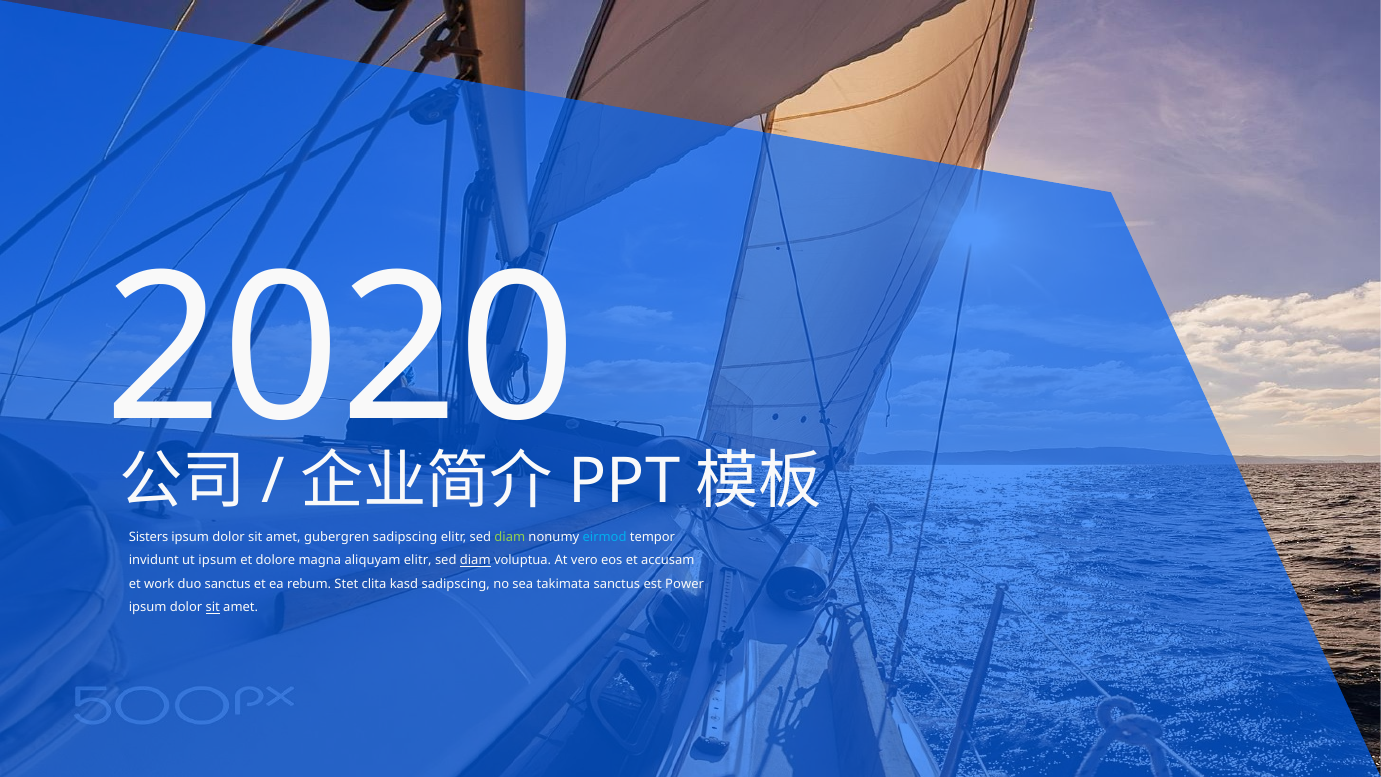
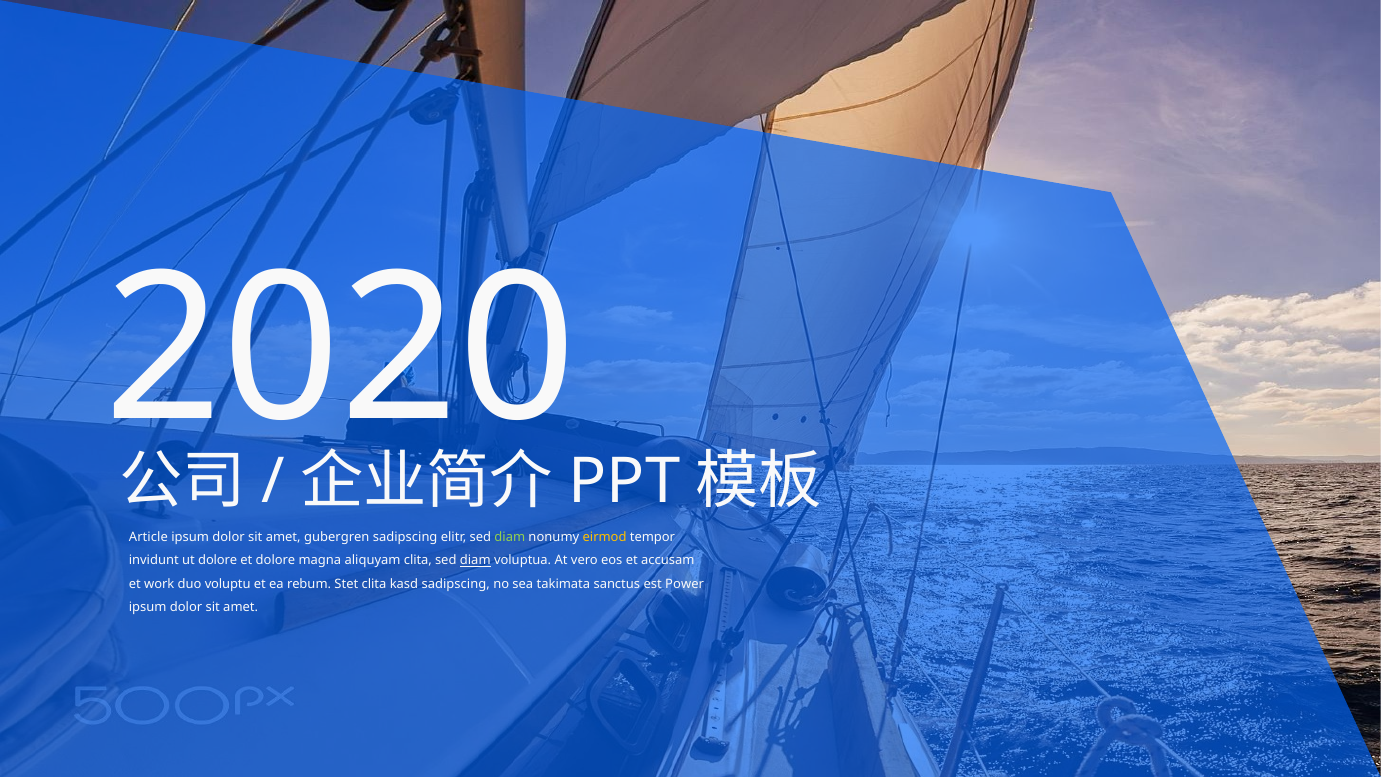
Sisters: Sisters -> Article (148, 537)
eirmod colour: light blue -> yellow (605, 537)
ut ipsum: ipsum -> dolore (218, 560)
aliquyam elitr: elitr -> clita (418, 560)
duo sanctus: sanctus -> voluptu (228, 584)
sit underline: present -> none (213, 607)
